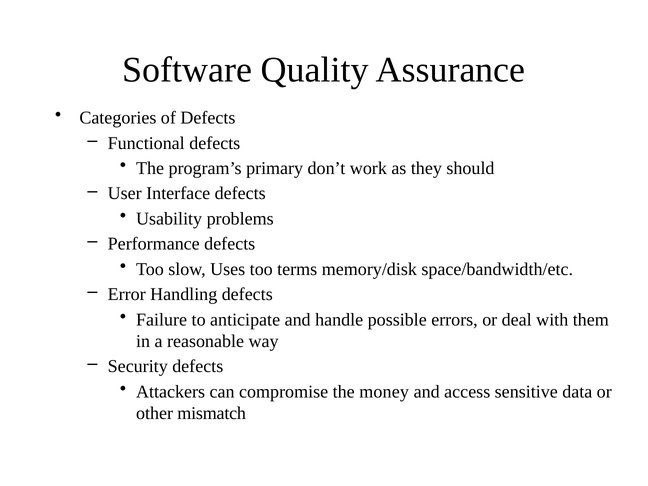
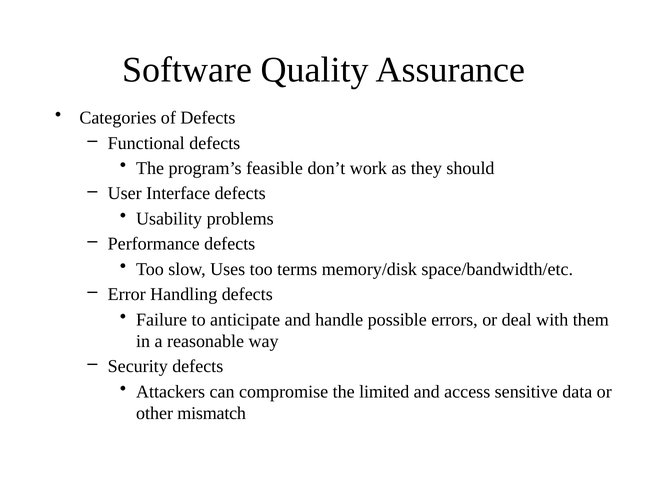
primary: primary -> feasible (275, 168)
money: money -> limited (384, 392)
